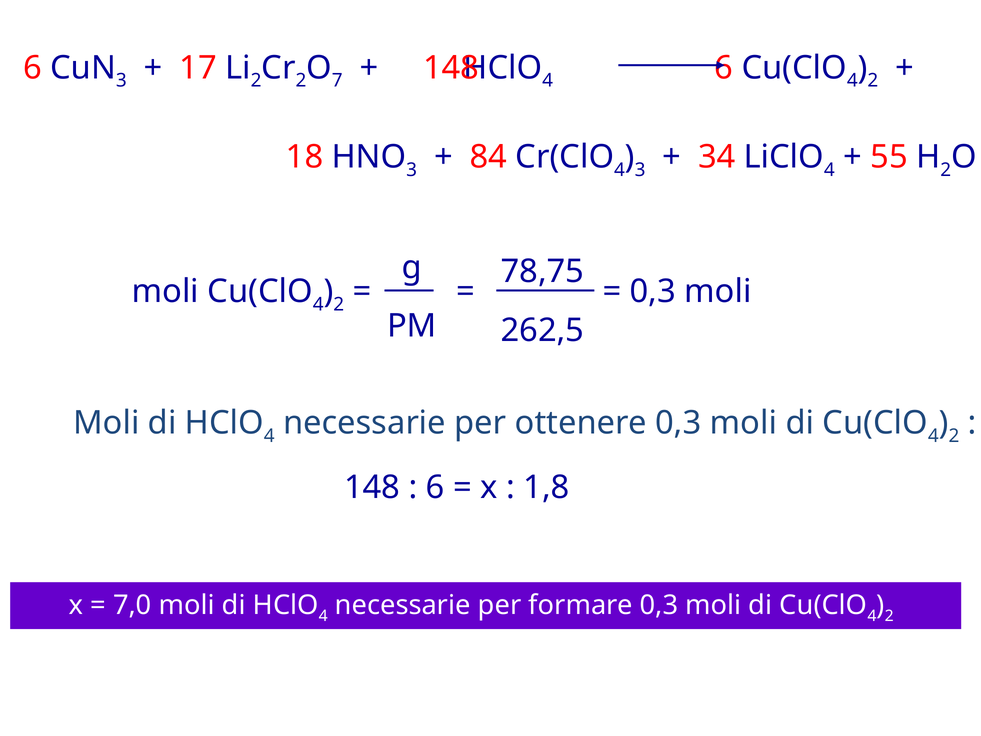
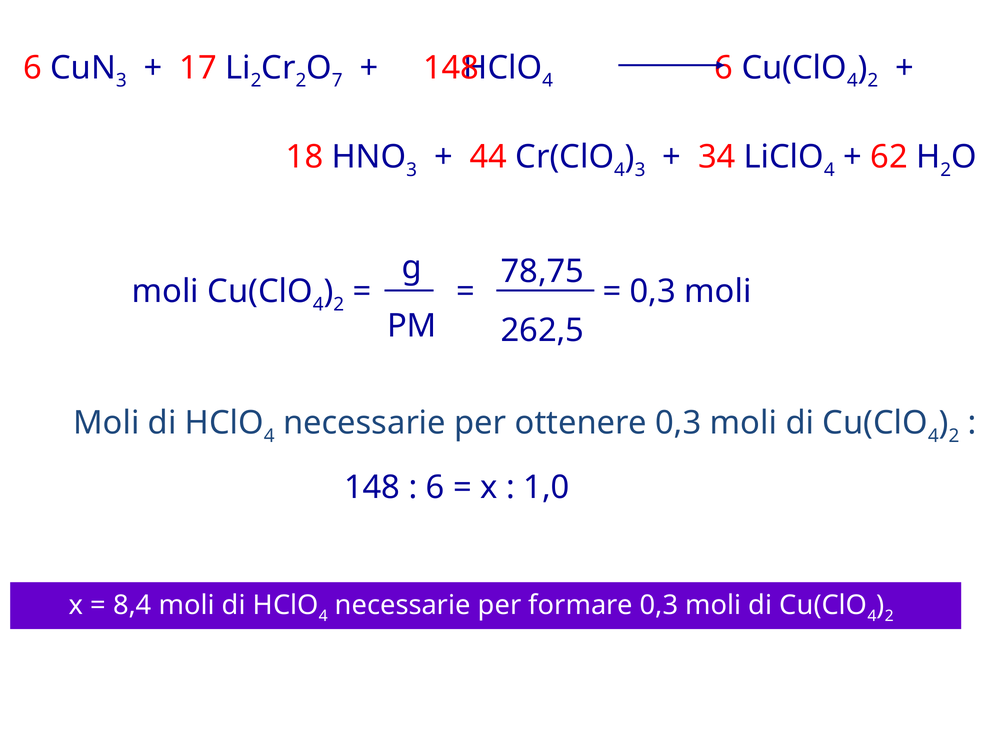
84: 84 -> 44 (488, 157)
55: 55 -> 62 (889, 157)
1,8: 1,8 -> 1,0 (546, 487)
7,0: 7,0 -> 8,4 (132, 605)
